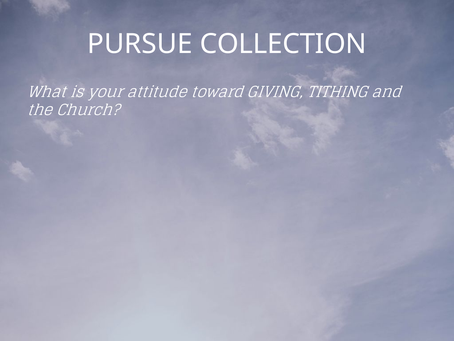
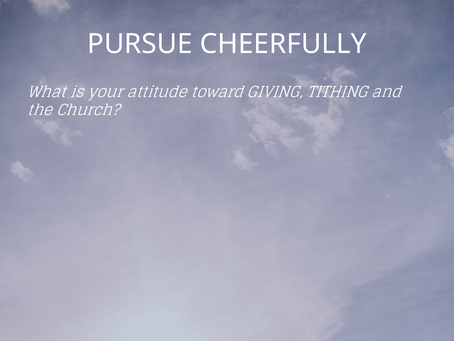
COLLECTION: COLLECTION -> CHEERFULLY (283, 44)
